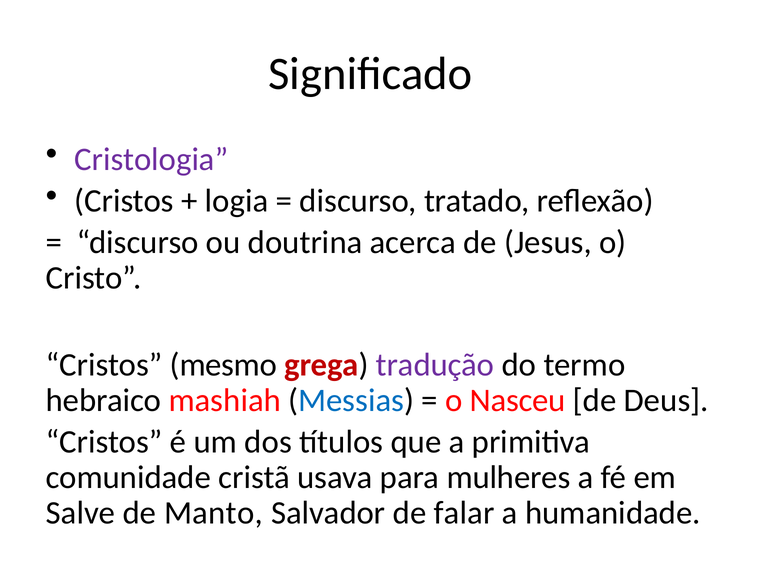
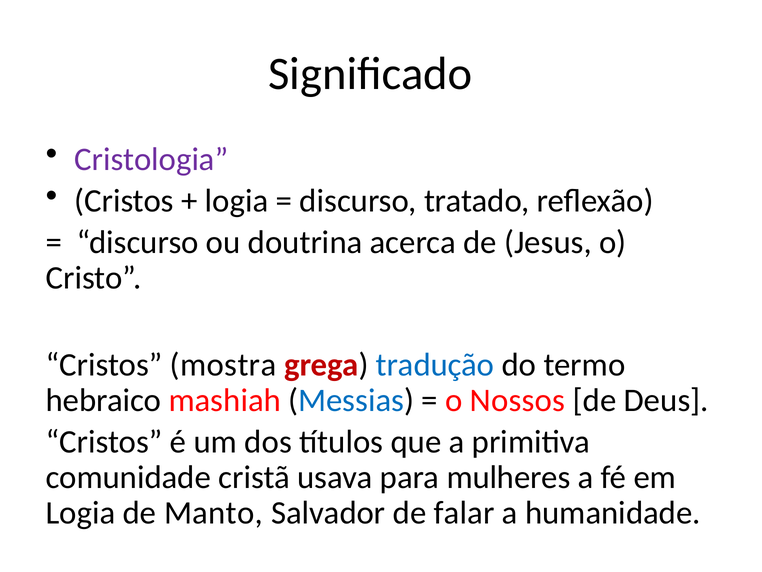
mesmo: mesmo -> mostra (223, 365)
tradução colour: purple -> blue (435, 365)
Nasceu: Nasceu -> Nossos (517, 400)
Salve: Salve -> Logia (81, 513)
